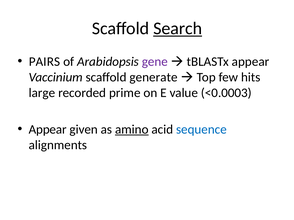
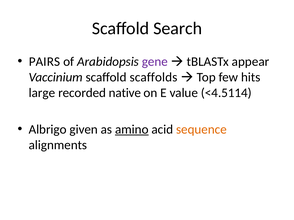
Search underline: present -> none (178, 28)
generate: generate -> scaffolds (153, 77)
prime: prime -> native (125, 93)
<0.0003: <0.0003 -> <4.5114 (226, 93)
Appear: Appear -> Albrigo (48, 130)
sequence colour: blue -> orange (201, 130)
